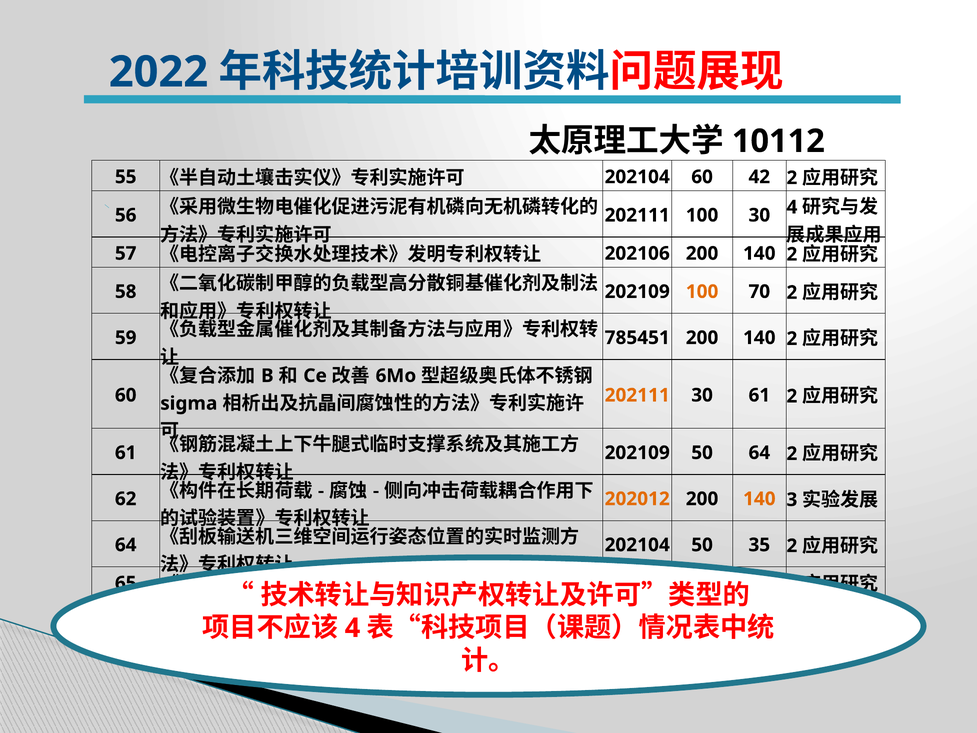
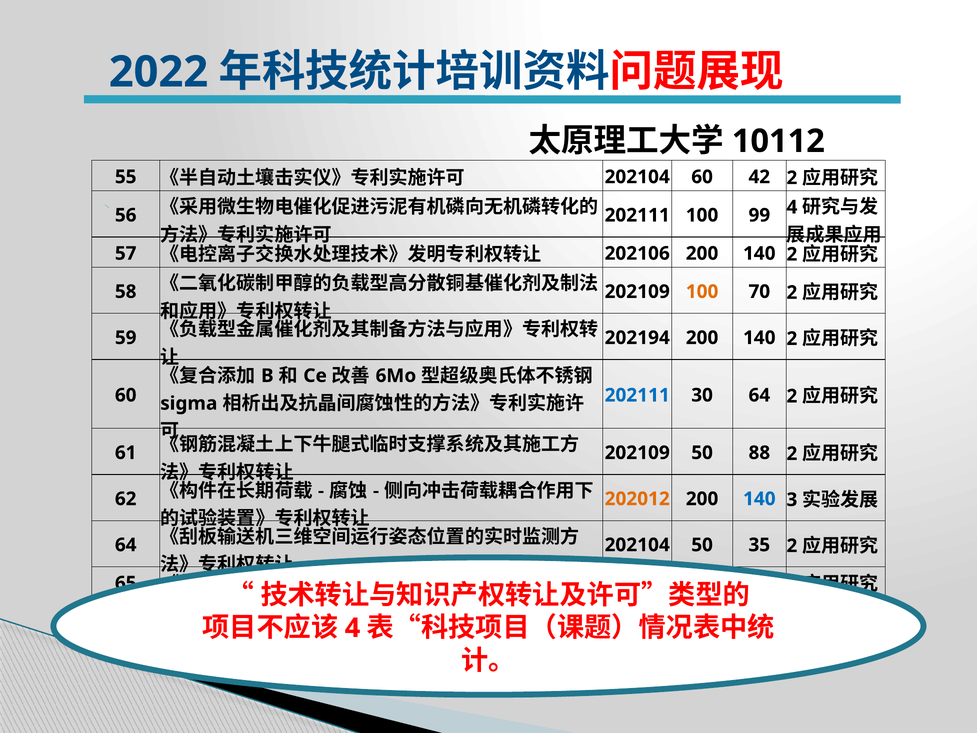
100 30: 30 -> 99 (759, 215)
785451: 785451 -> 202194 (637, 338)
202111 colour: orange -> blue (637, 395)
30 61: 61 -> 64 (759, 395)
50 64: 64 -> 88 (759, 453)
140 colour: orange -> blue (759, 499)
